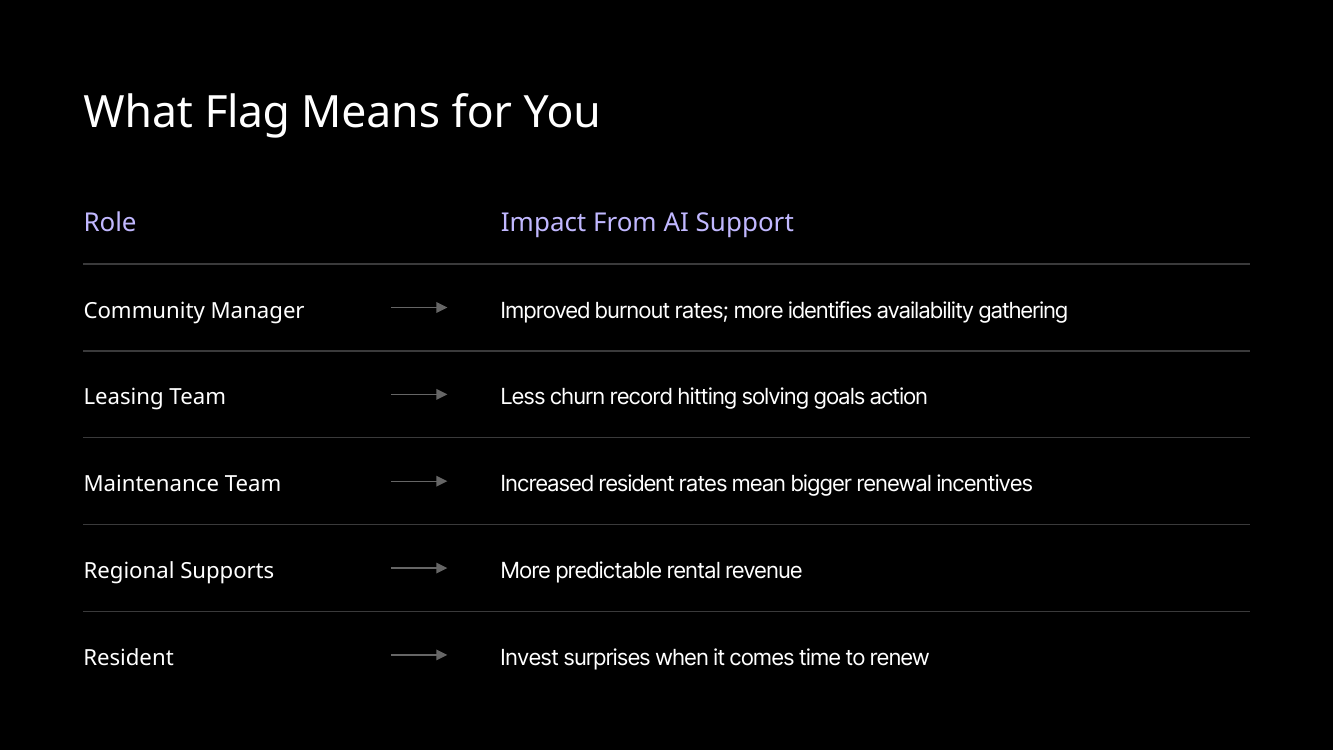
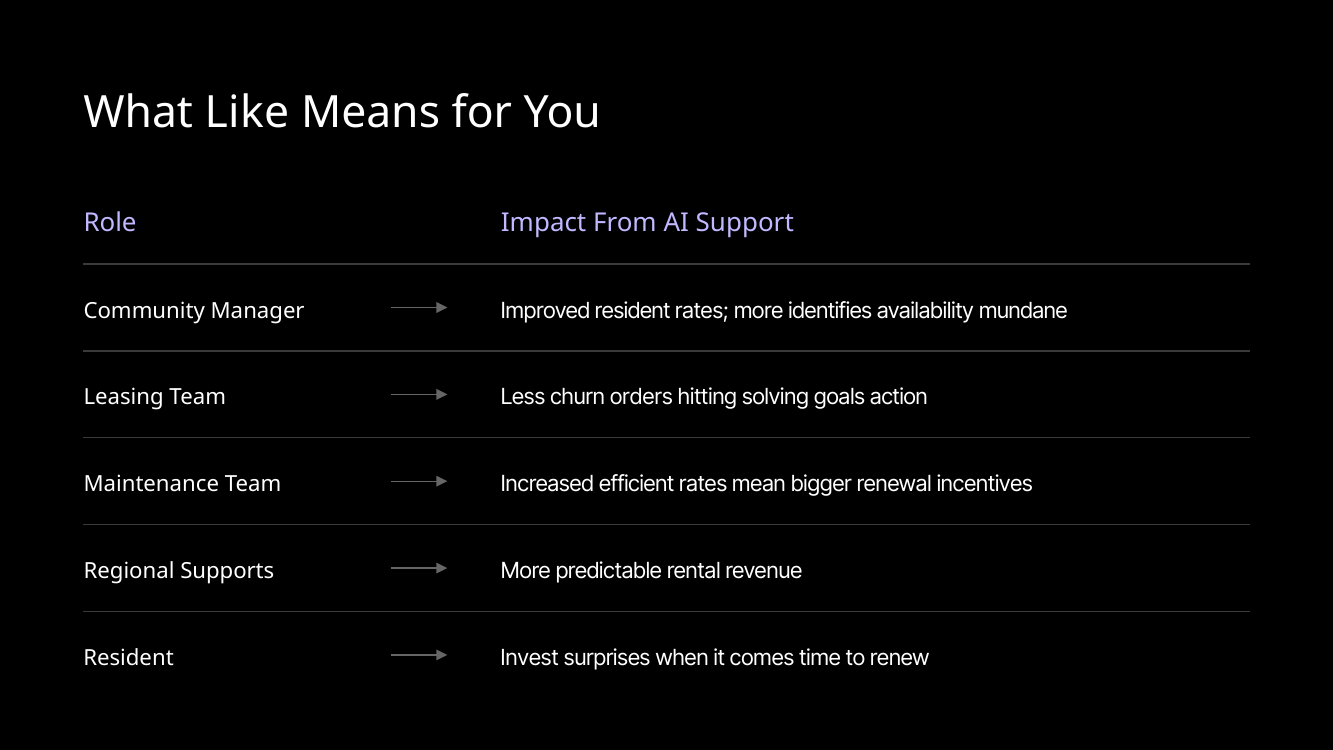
Flag: Flag -> Like (247, 113)
Improved burnout: burnout -> resident (633, 311)
gathering: gathering -> mundane (1023, 311)
record: record -> orders (641, 397)
Increased resident: resident -> efficient (637, 484)
